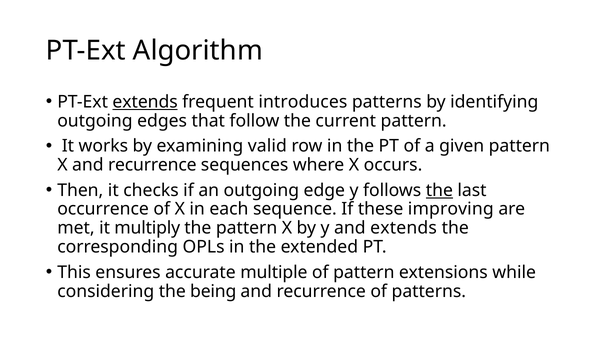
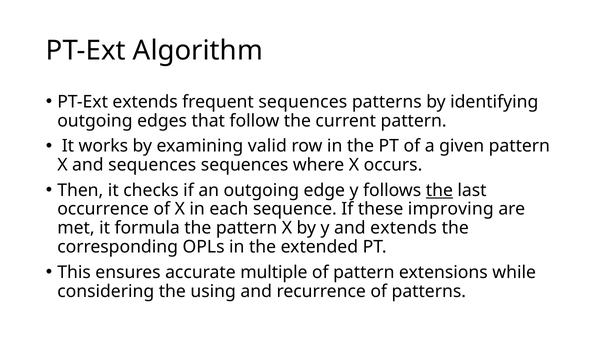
extends underline: present -> none (145, 102)
frequent introduces: introduces -> sequences (303, 102)
X and recurrence: recurrence -> sequences (152, 165)
multiply: multiply -> formula (147, 228)
being: being -> using (213, 291)
